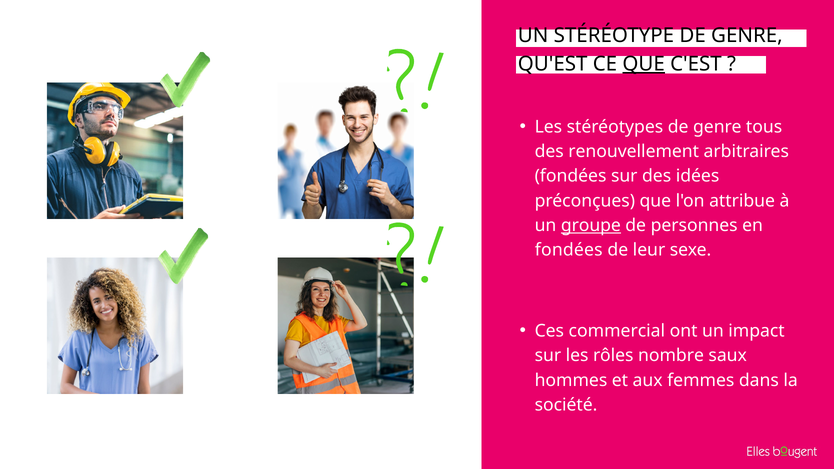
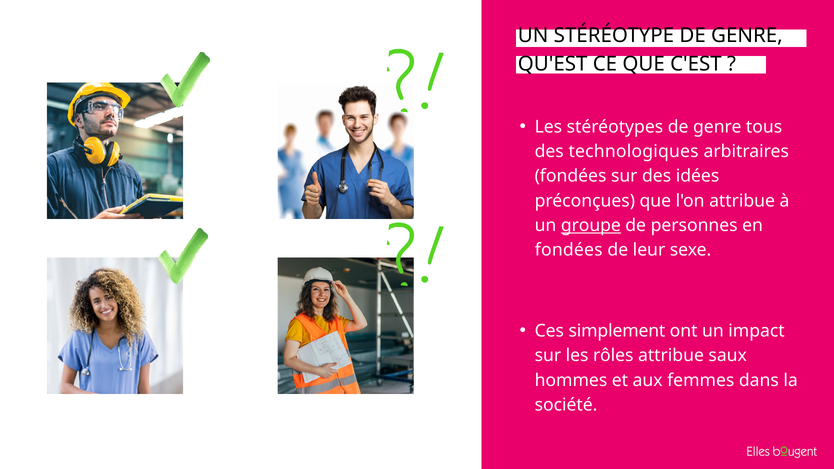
QUE underline: present -> none (644, 64)
renouvellement: renouvellement -> technologiques (634, 152)
commercial: commercial -> simplement (617, 331)
rôles nombre: nombre -> attribue (671, 356)
